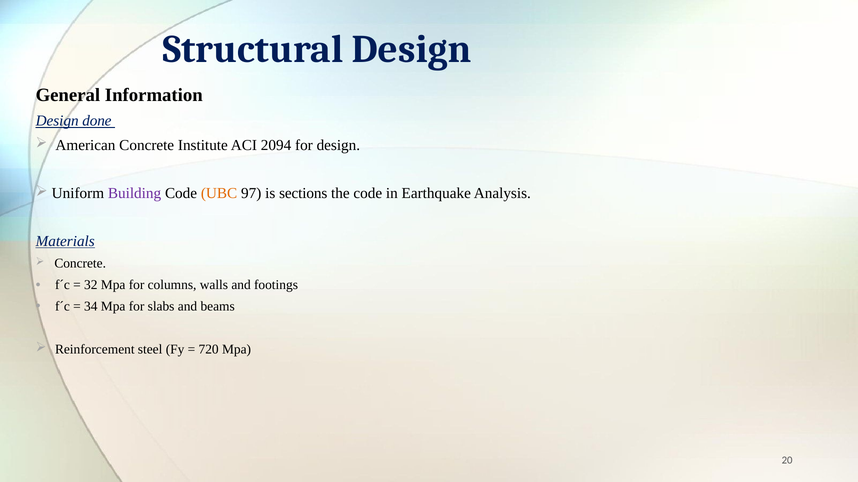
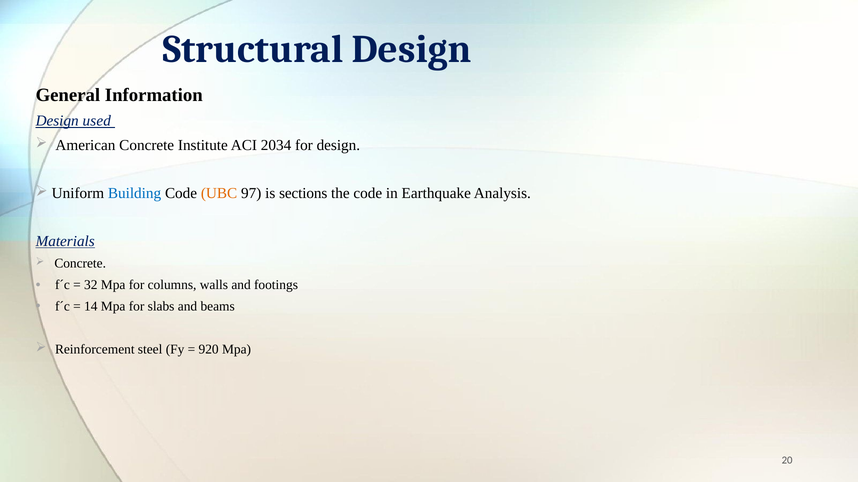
done: done -> used (97, 121)
2094: 2094 -> 2034 (276, 145)
Building colour: purple -> blue (135, 194)
34: 34 -> 14 (91, 307)
720: 720 -> 920 (209, 350)
